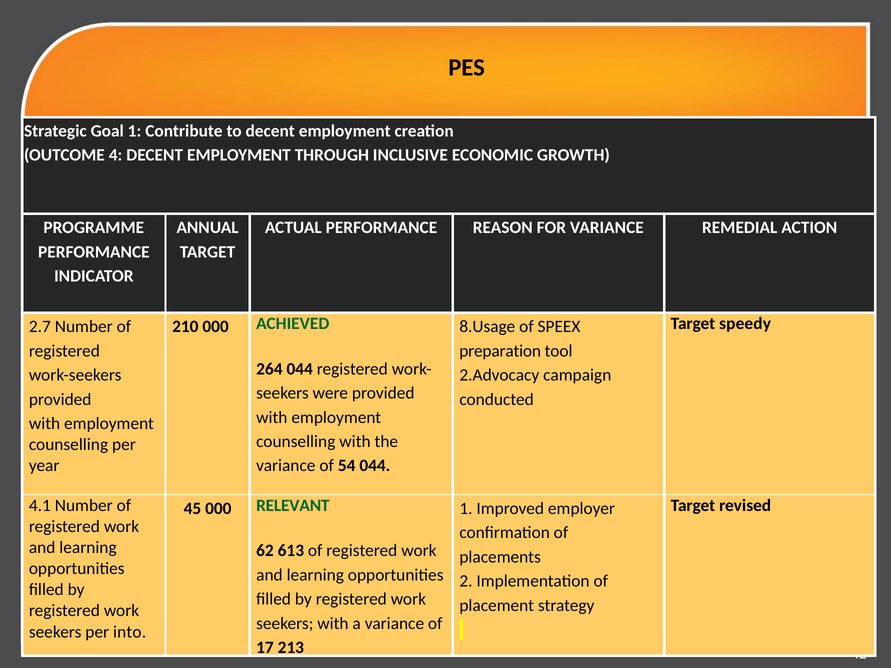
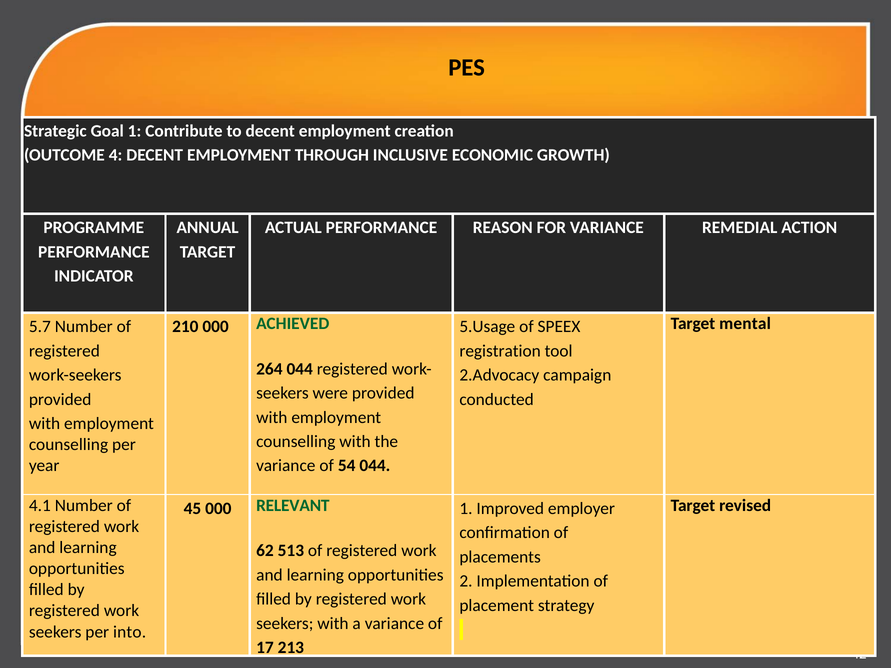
speedy: speedy -> mental (745, 324)
2.7: 2.7 -> 5.7 (40, 327)
8.Usage: 8.Usage -> 5.Usage (487, 327)
preparation: preparation -> registration (500, 351)
613: 613 -> 513 (291, 551)
